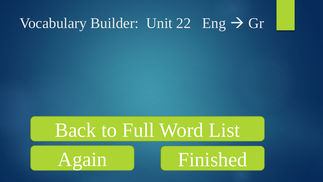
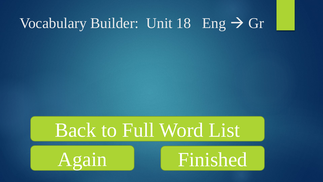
22: 22 -> 18 (184, 23)
